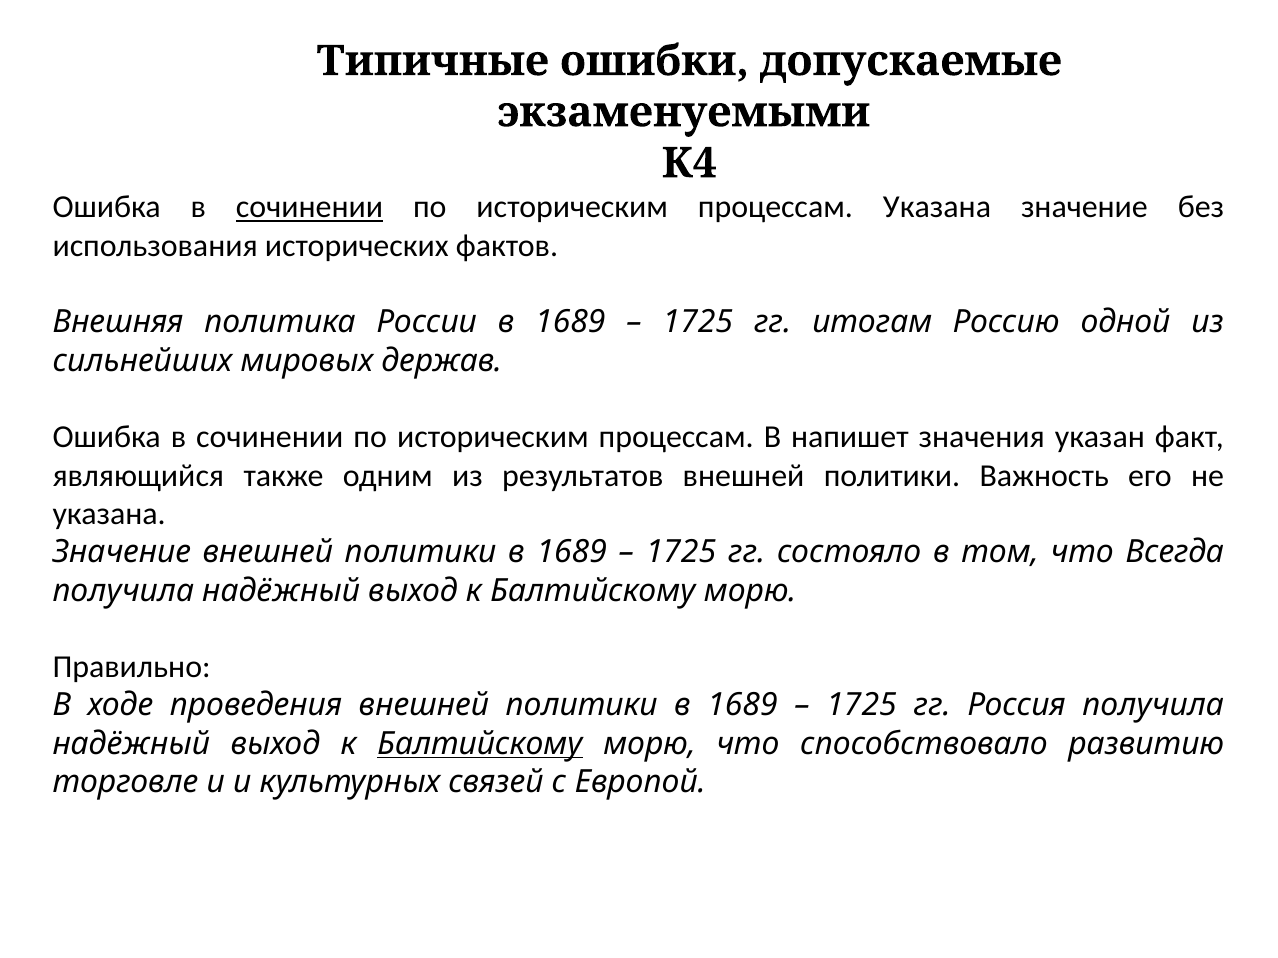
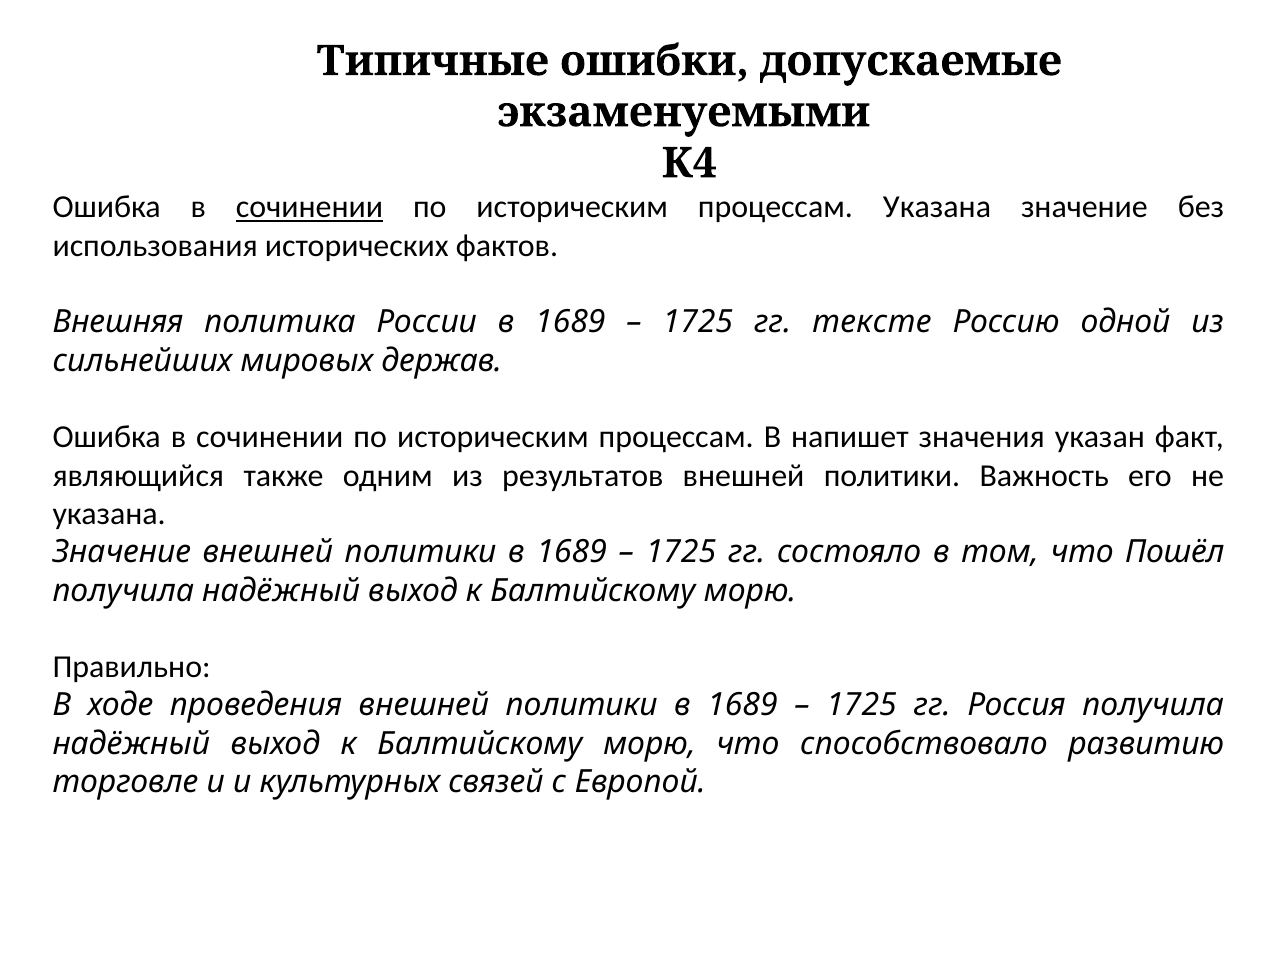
итогам: итогам -> тексте (872, 322)
Всегда: Всегда -> Пошёл (1175, 552)
Балтийскому underline: present -> none (480, 744)
